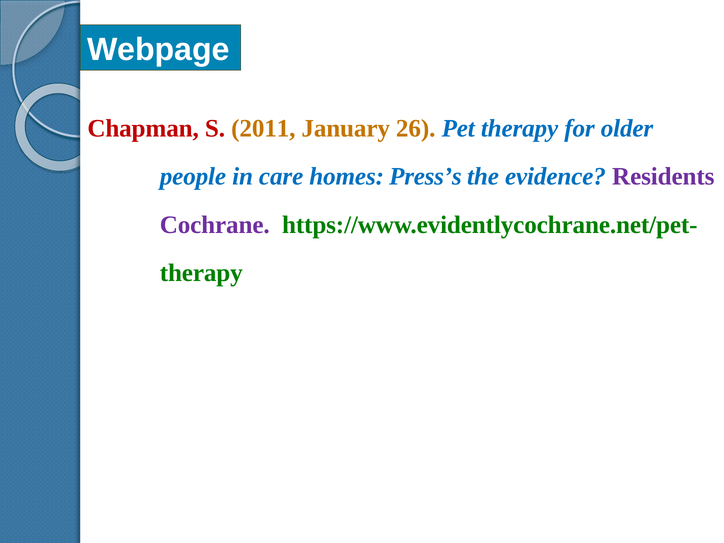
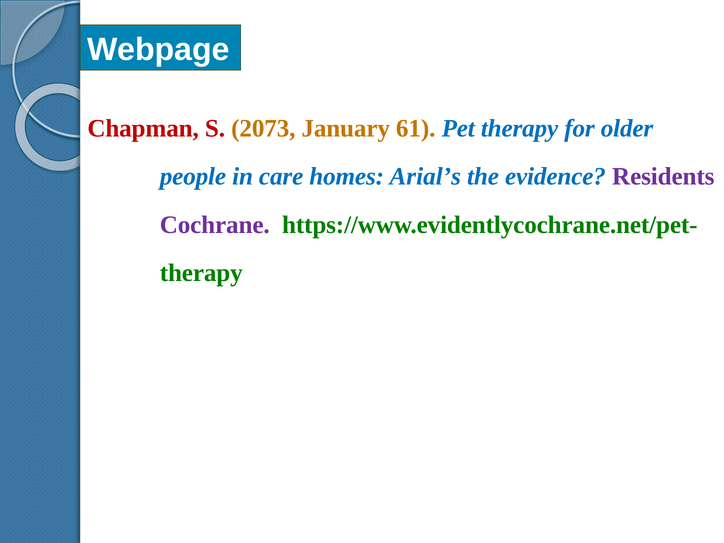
2011: 2011 -> 2073 (263, 128)
26: 26 -> 61 (416, 128)
Press’s: Press’s -> Arial’s (425, 177)
